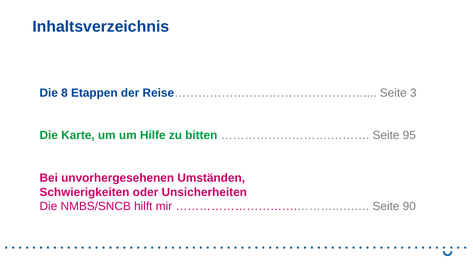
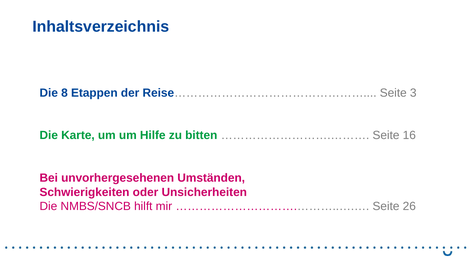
95: 95 -> 16 (409, 135)
90: 90 -> 26 (409, 206)
